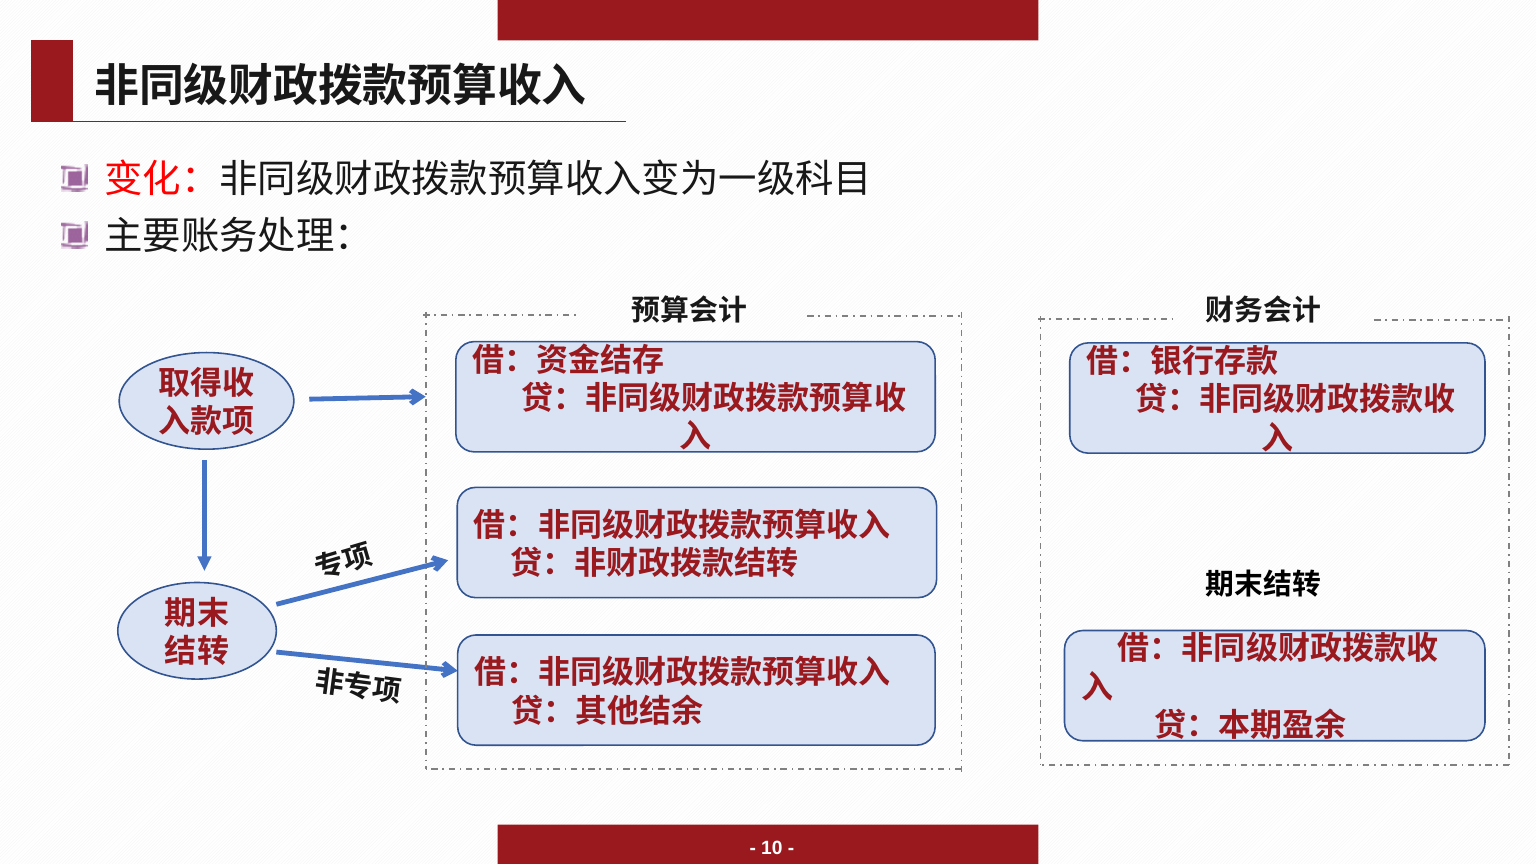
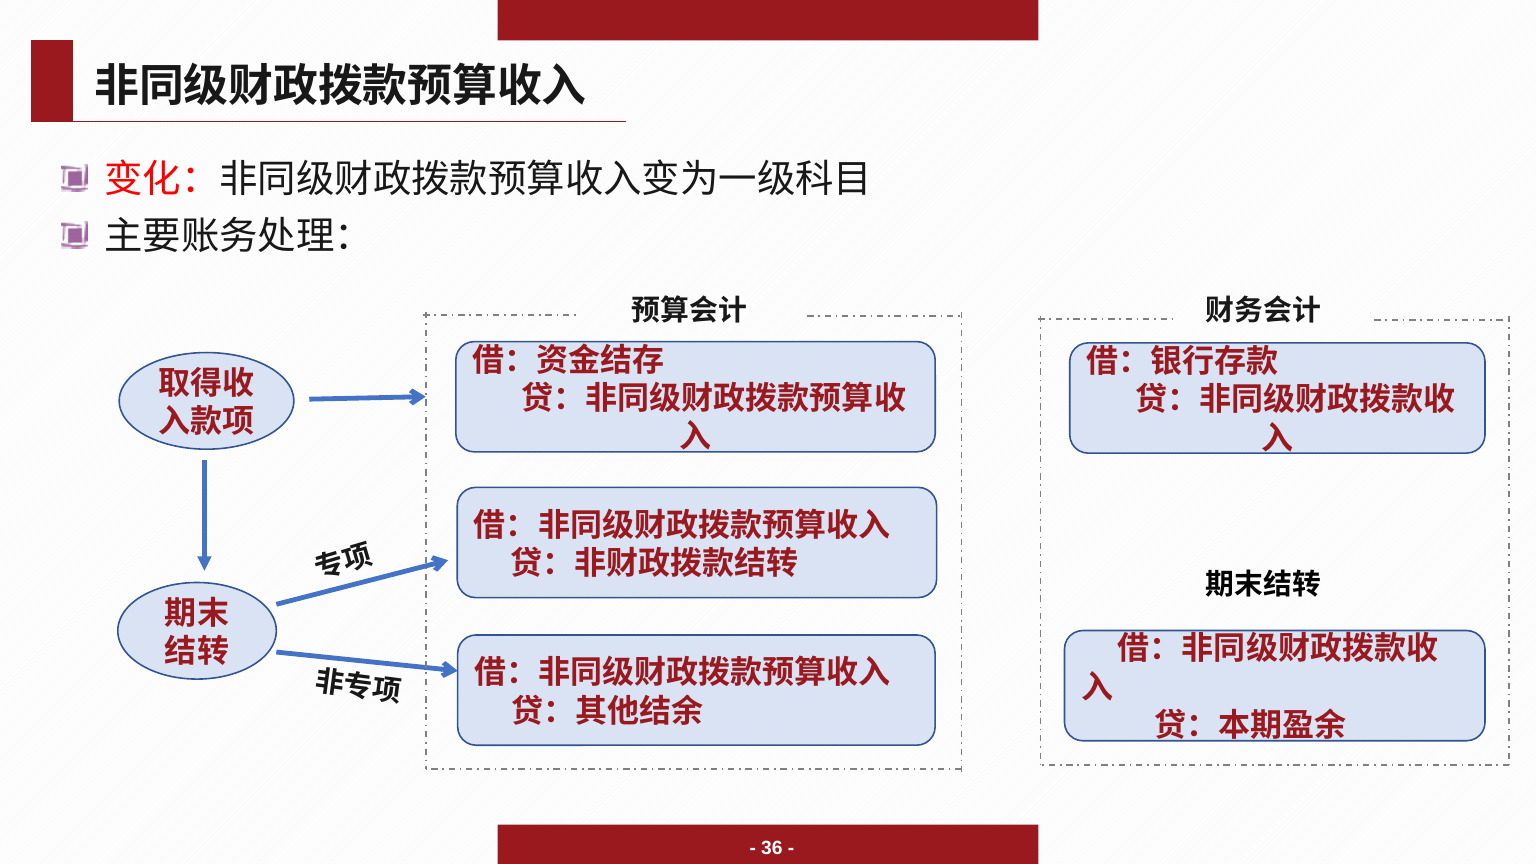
10: 10 -> 36 (772, 848)
